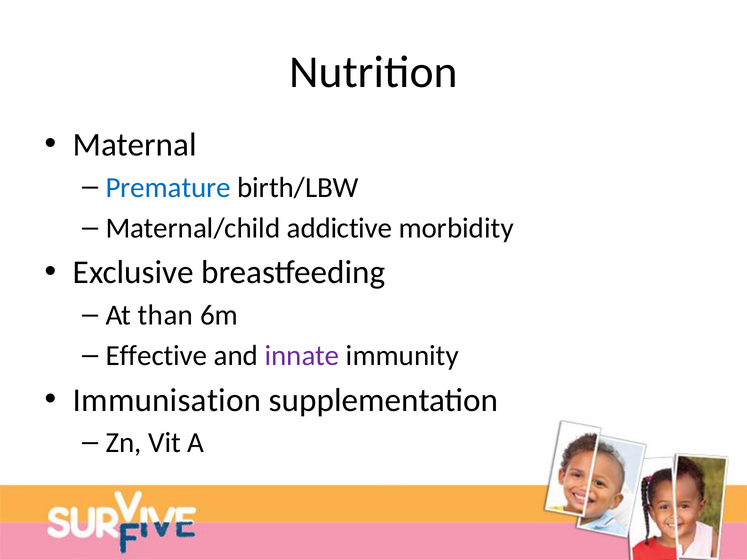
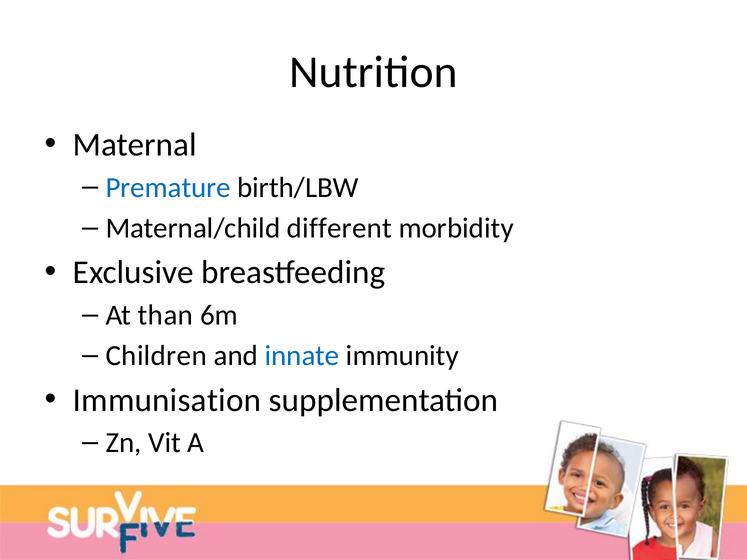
addictive: addictive -> different (339, 228)
Effective: Effective -> Children (156, 356)
innate colour: purple -> blue (302, 356)
